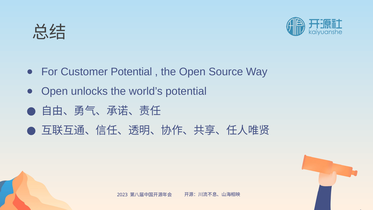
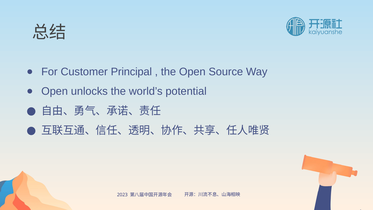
Customer Potential: Potential -> Principal (131, 72)
